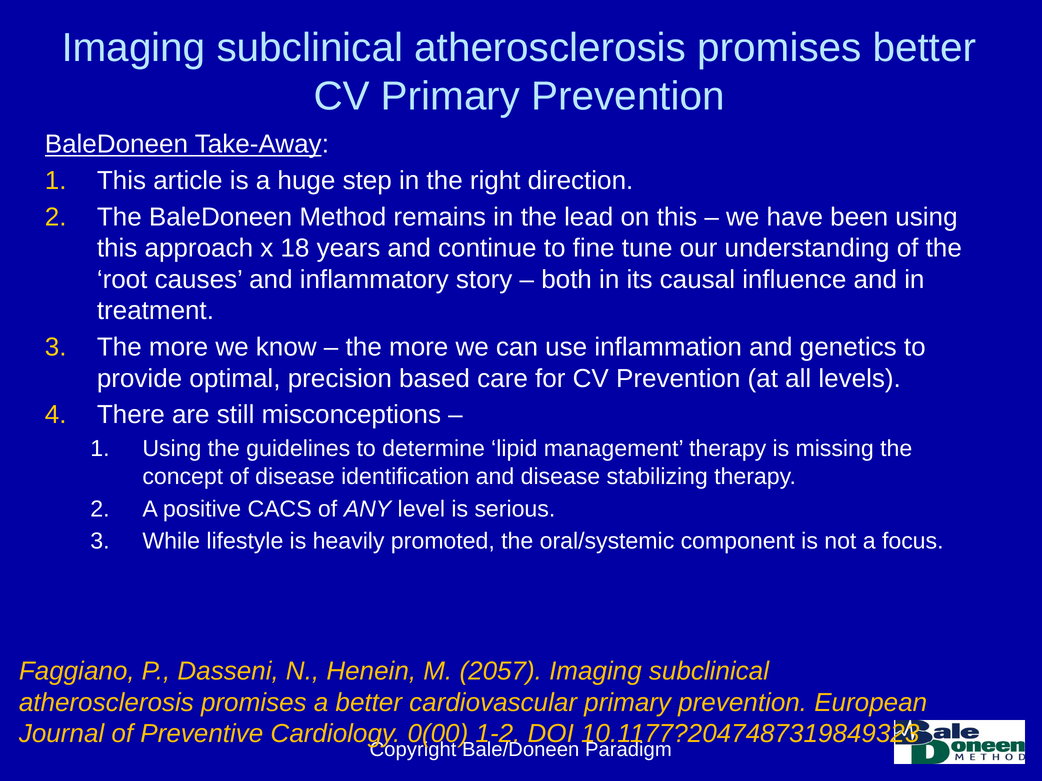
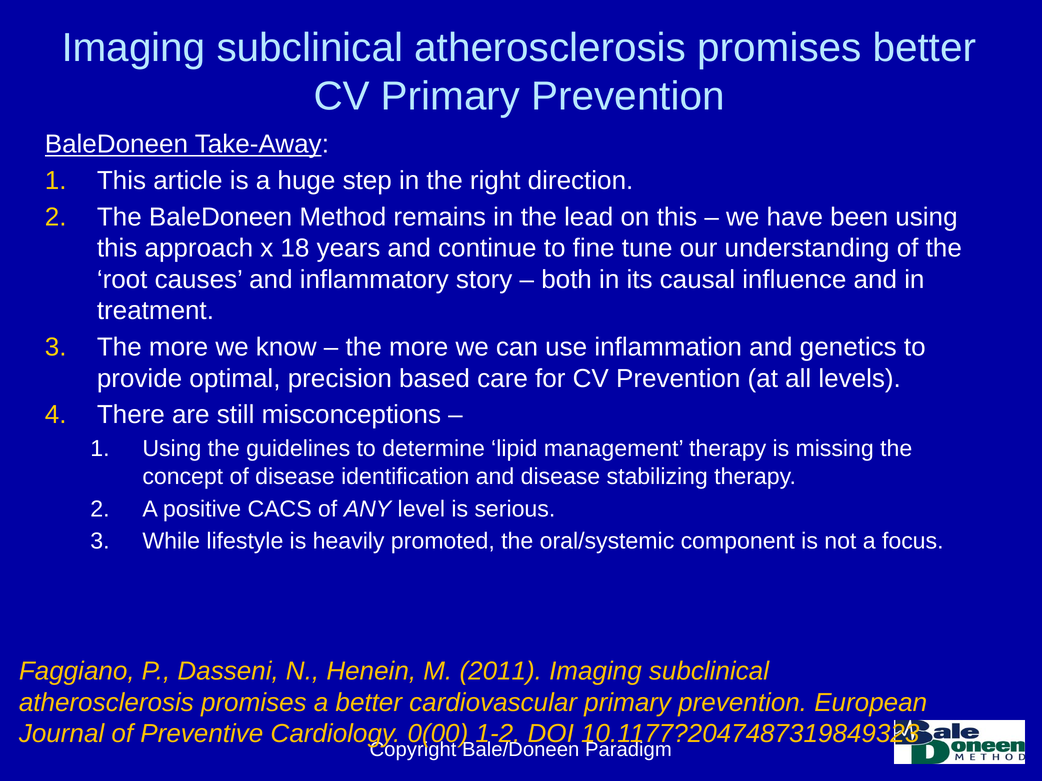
2057: 2057 -> 2011 (501, 672)
